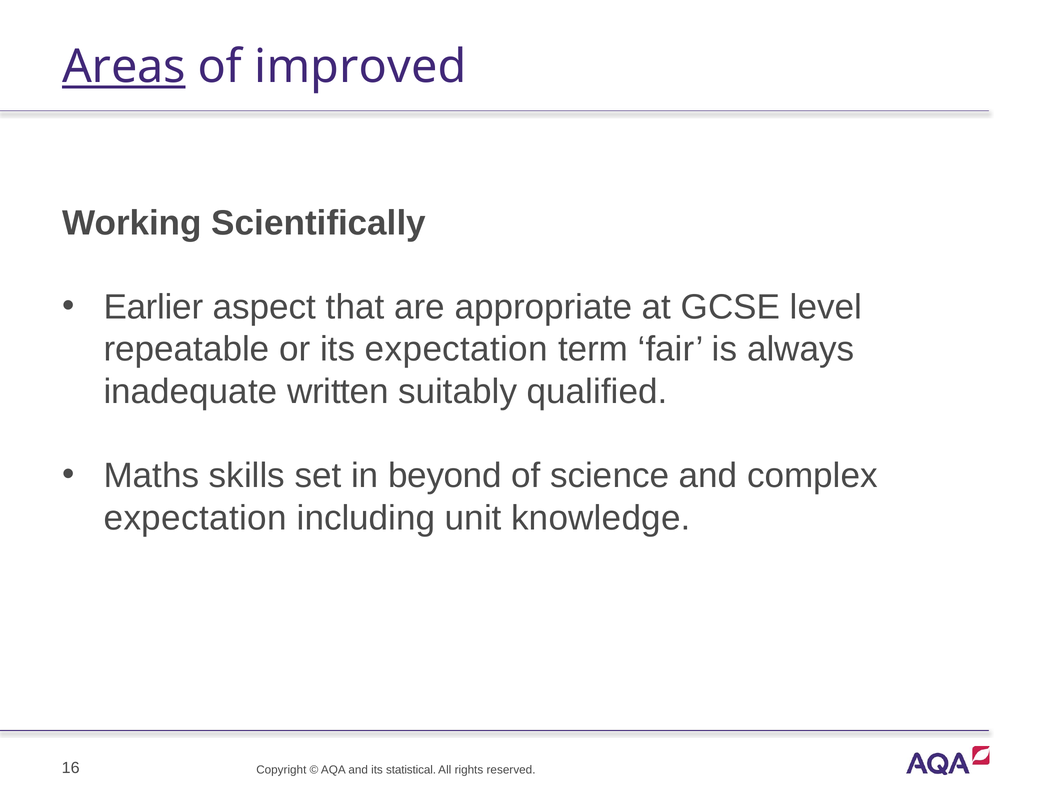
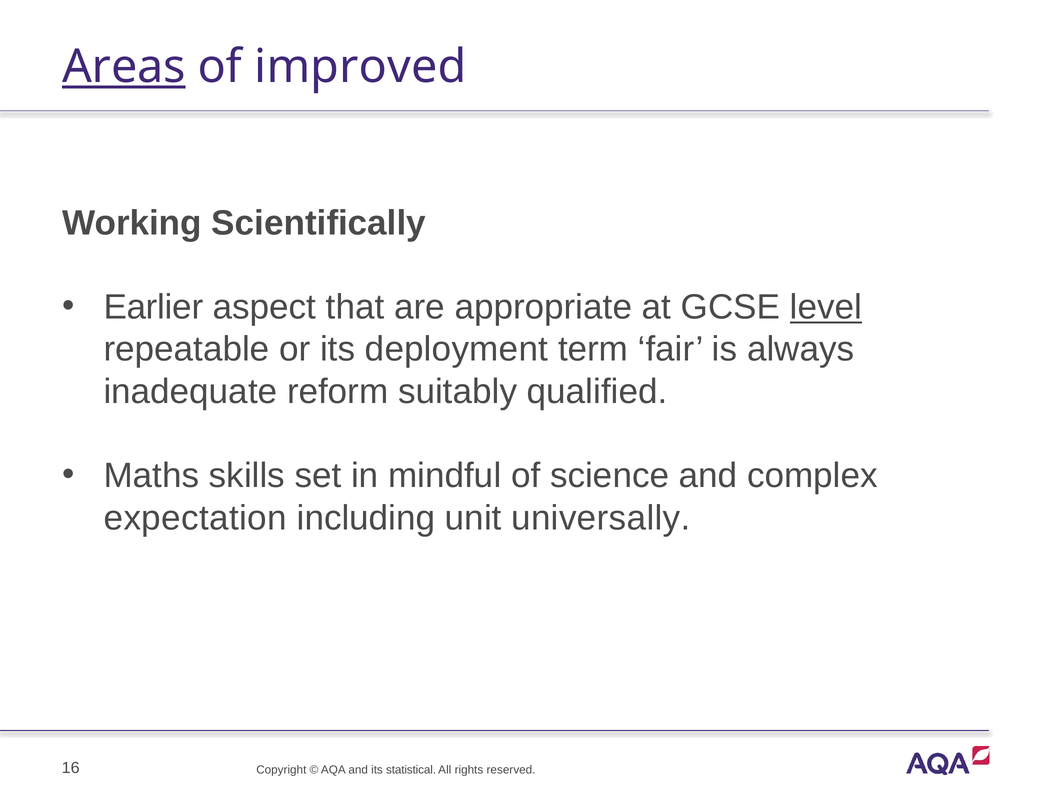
level underline: none -> present (826, 307)
its expectation: expectation -> deployment (456, 349)
written: written -> reform (338, 391)
beyond: beyond -> mindful (445, 476)
knowledge: knowledge -> universally (601, 518)
